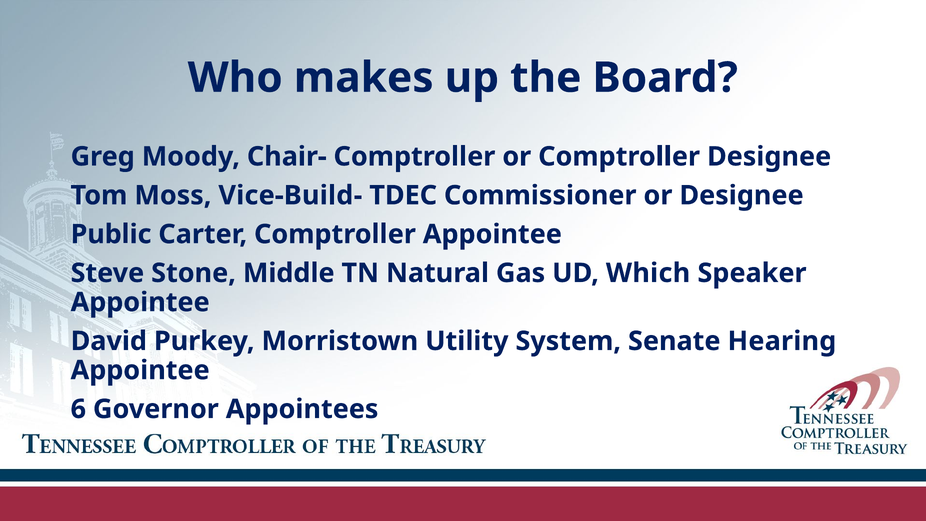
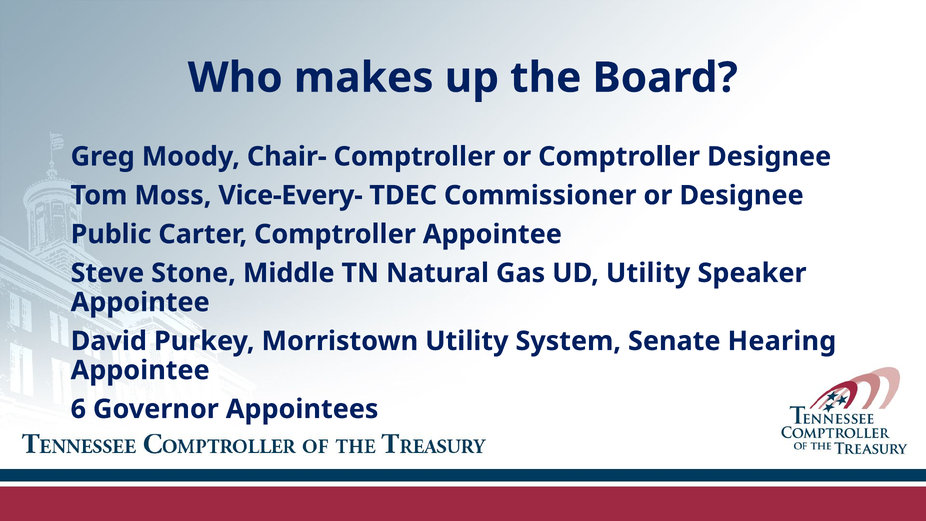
Vice-Build-: Vice-Build- -> Vice-Every- (291, 195)
UD Which: Which -> Utility (648, 273)
